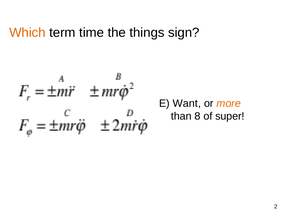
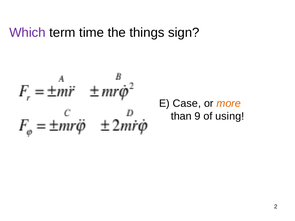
Which colour: orange -> purple (27, 33)
Want: Want -> Case (187, 103)
8: 8 -> 9 (198, 116)
super: super -> using (230, 116)
